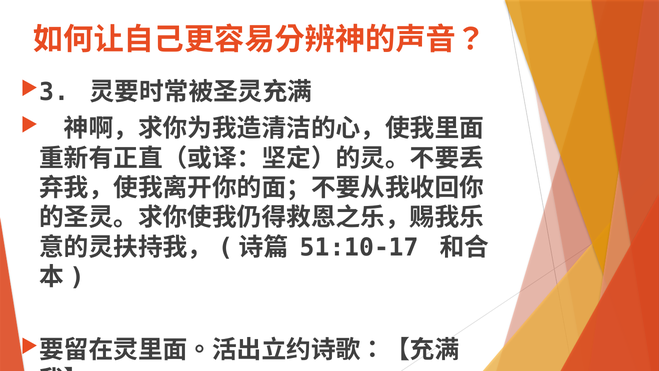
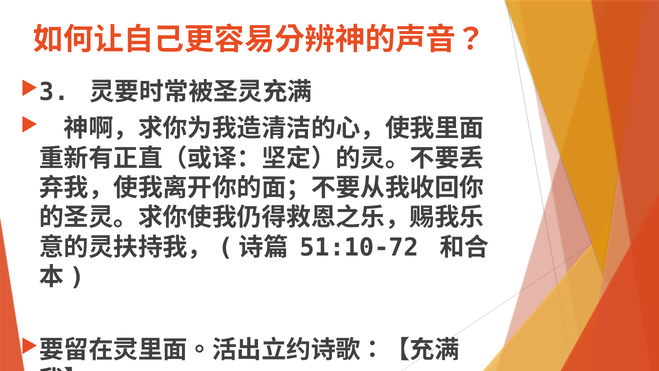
51:10-17: 51:10-17 -> 51:10-72 (359, 247)
